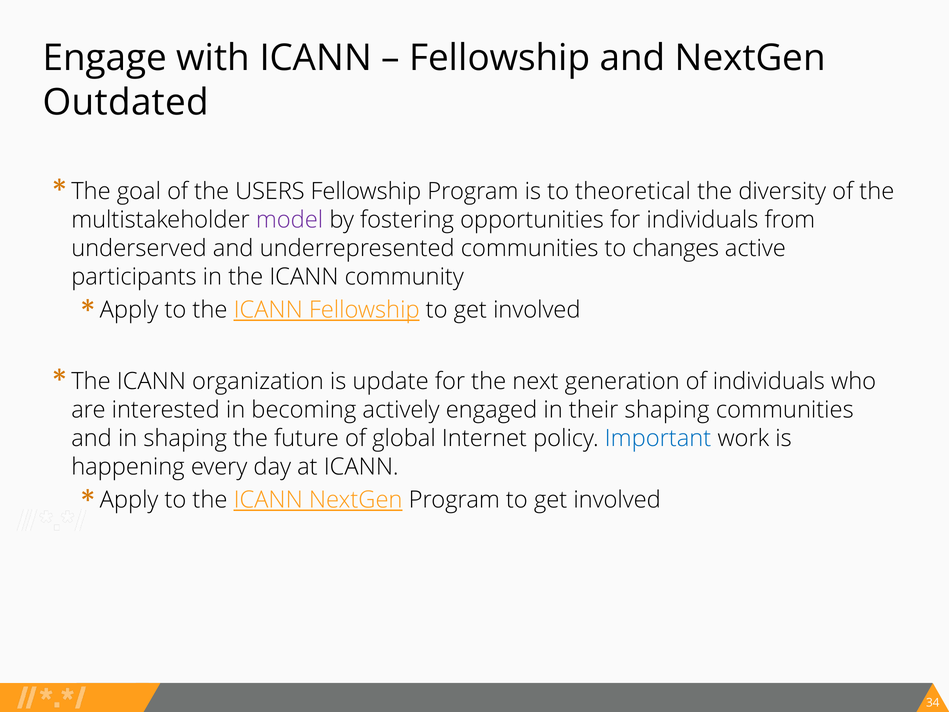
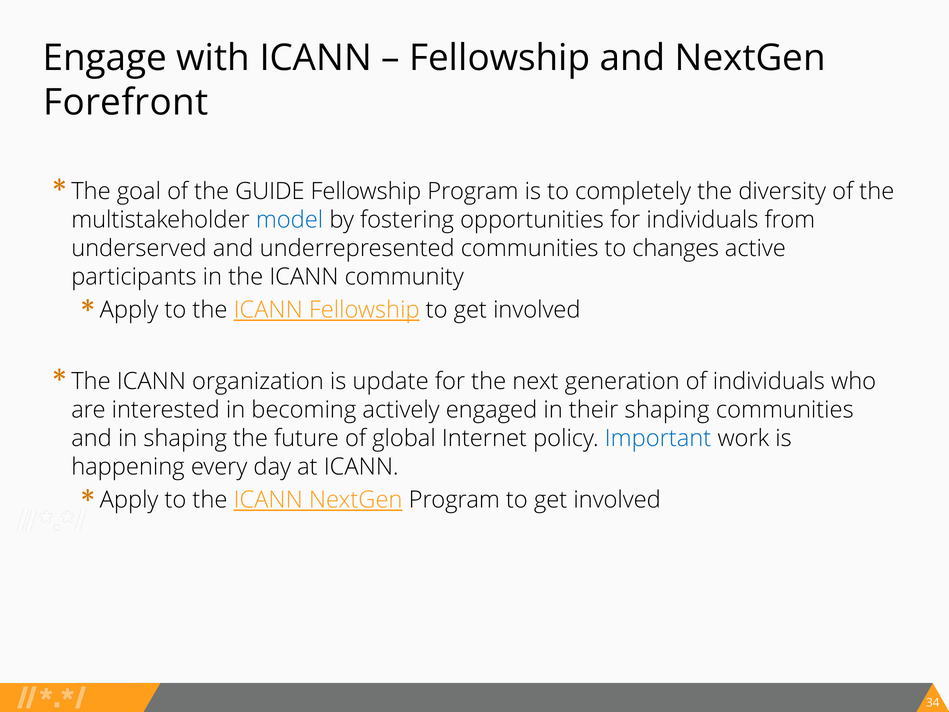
Outdated: Outdated -> Forefront (126, 102)
USERS: USERS -> GUIDE (270, 191)
theoretical: theoretical -> completely (633, 191)
model colour: purple -> blue (290, 220)
